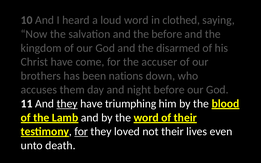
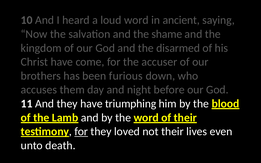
clothed: clothed -> ancient (181, 20)
the before: before -> shame (167, 34)
nations: nations -> furious (126, 76)
they underline: present -> none (67, 104)
